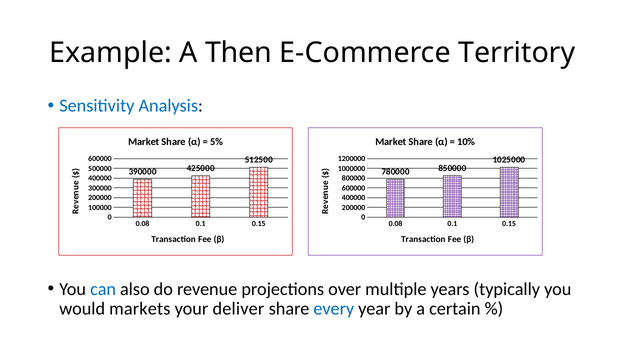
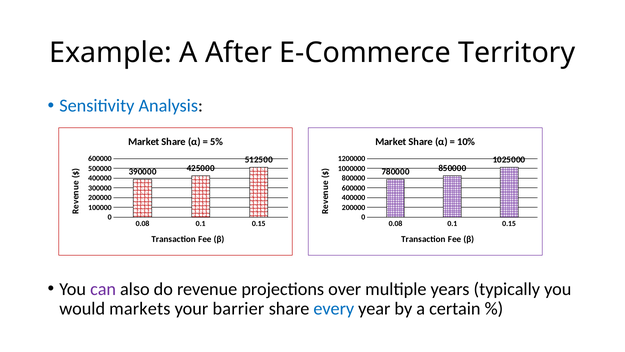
Then: Then -> After (238, 53)
can colour: blue -> purple (103, 289)
deliver: deliver -> barrier (238, 308)
